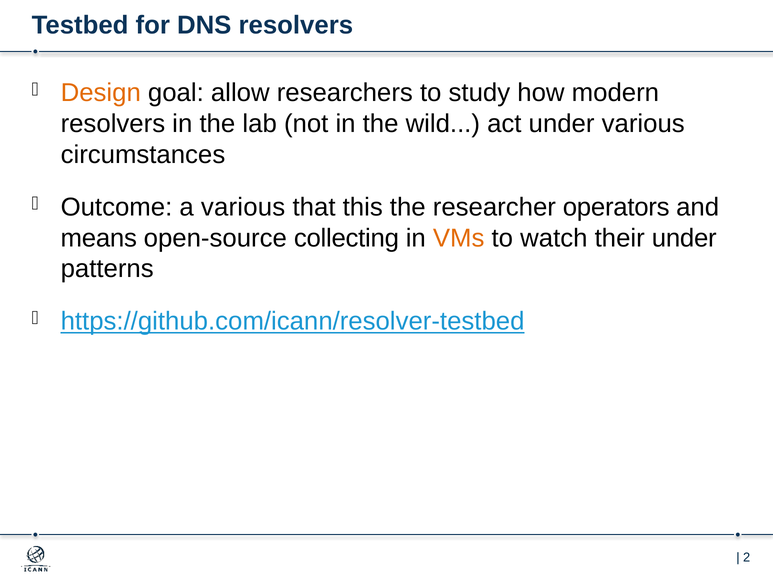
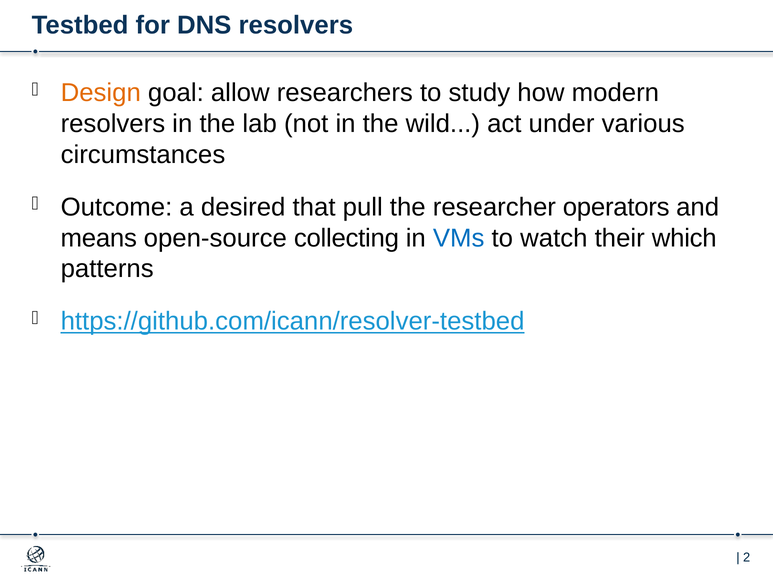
a various: various -> desired (243, 207)
this: this -> pull (363, 207)
VMs colour: orange -> blue (459, 238)
their under: under -> which (684, 238)
